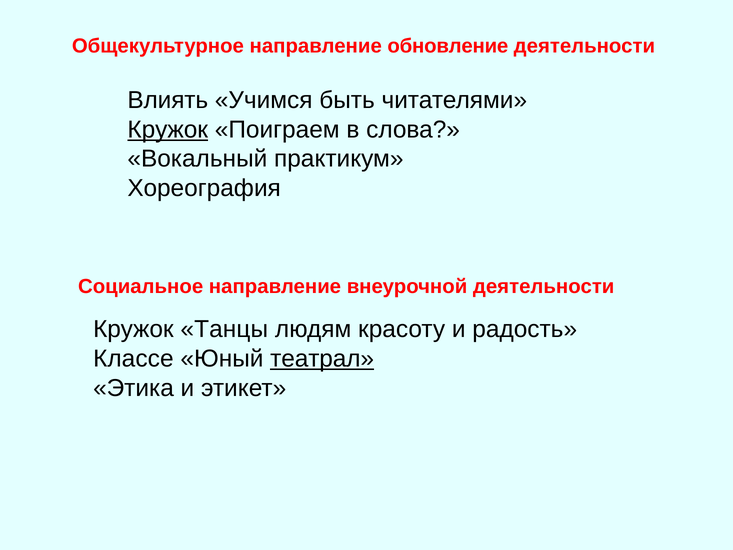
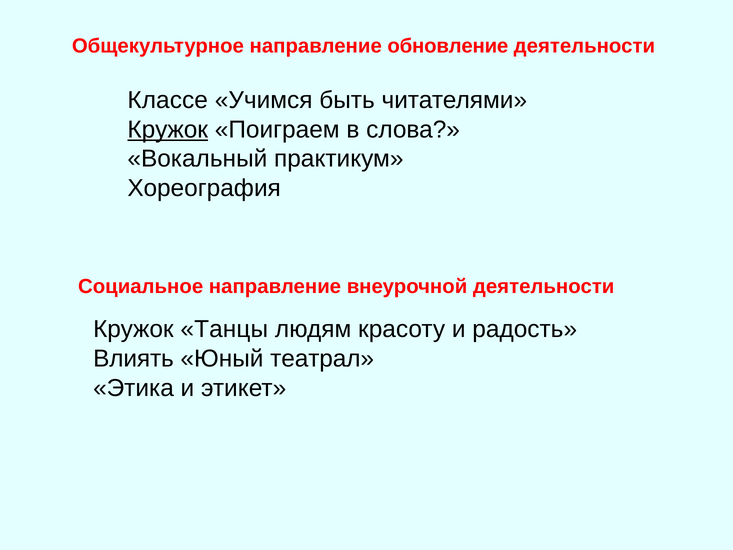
Влиять: Влиять -> Классе (168, 100)
Классе: Классе -> Влиять (133, 359)
театрал underline: present -> none (322, 359)
